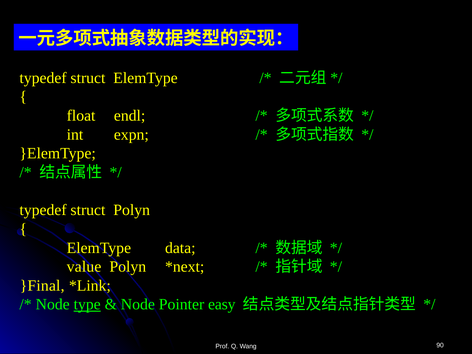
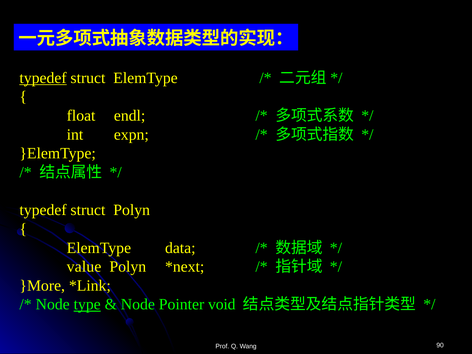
typedef underline: none -> present (43, 78)
}Final: }Final -> }More (42, 286)
easy: easy -> void (222, 304)
